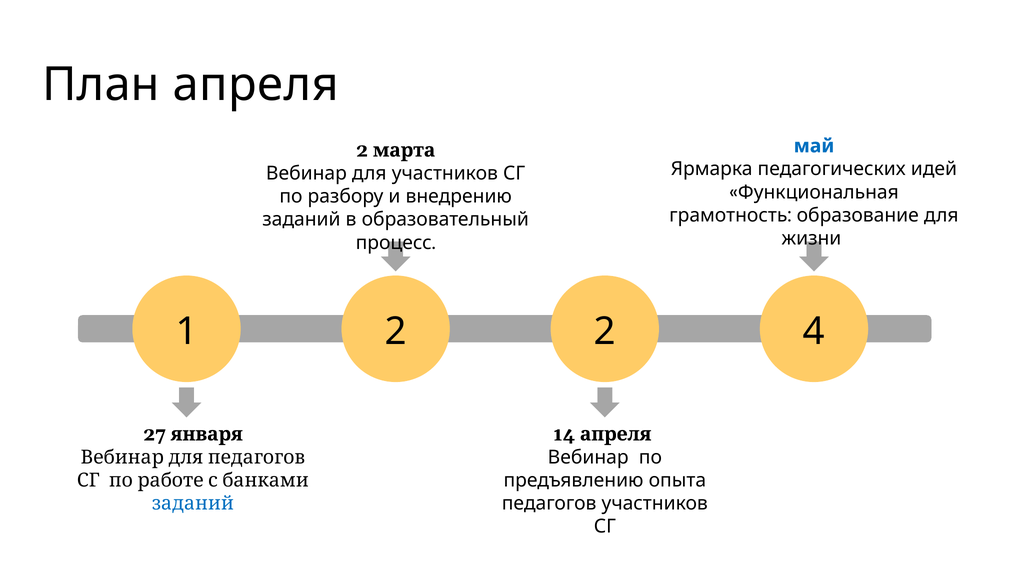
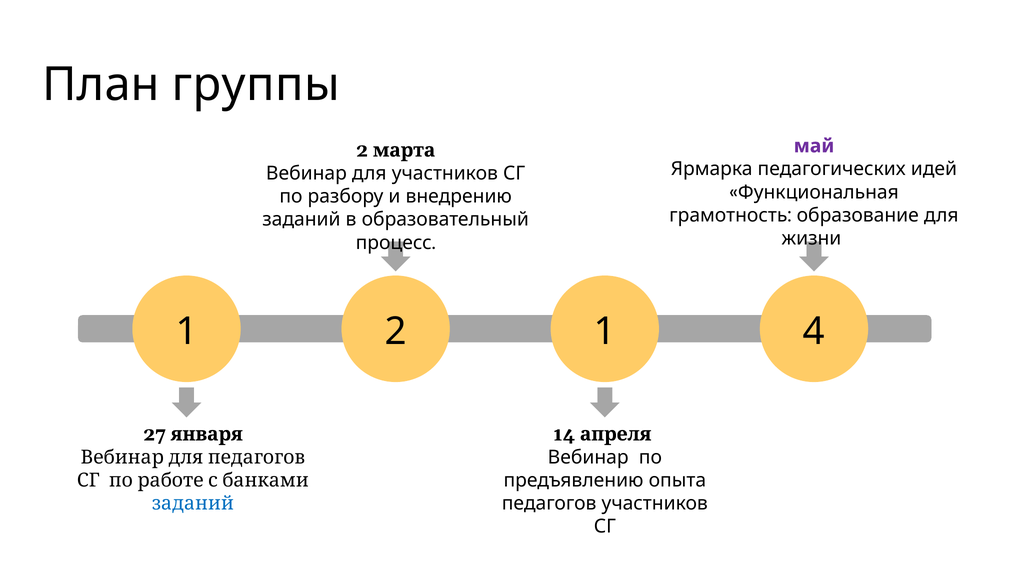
План апреля: апреля -> группы (256, 85)
май colour: blue -> purple (814, 146)
2 2: 2 -> 1 (605, 332)
